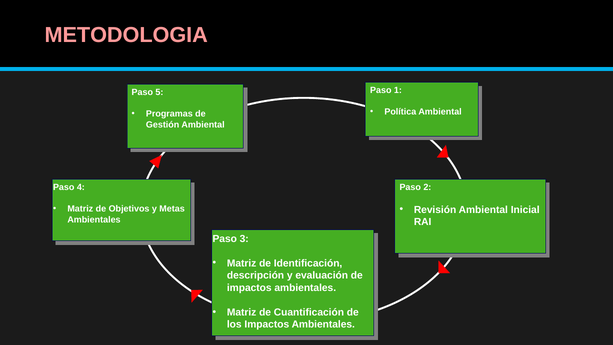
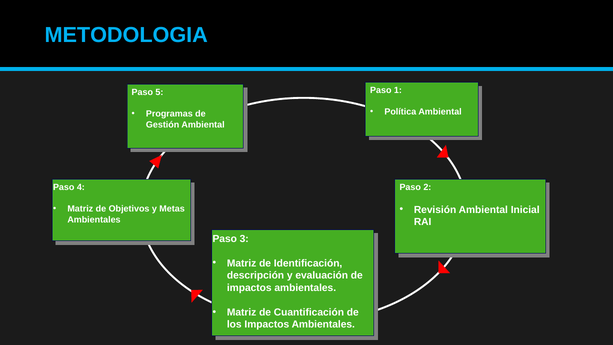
METODOLOGIA colour: pink -> light blue (126, 35)
